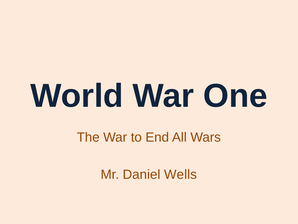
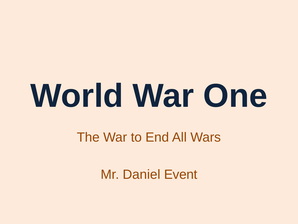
Wells: Wells -> Event (181, 174)
